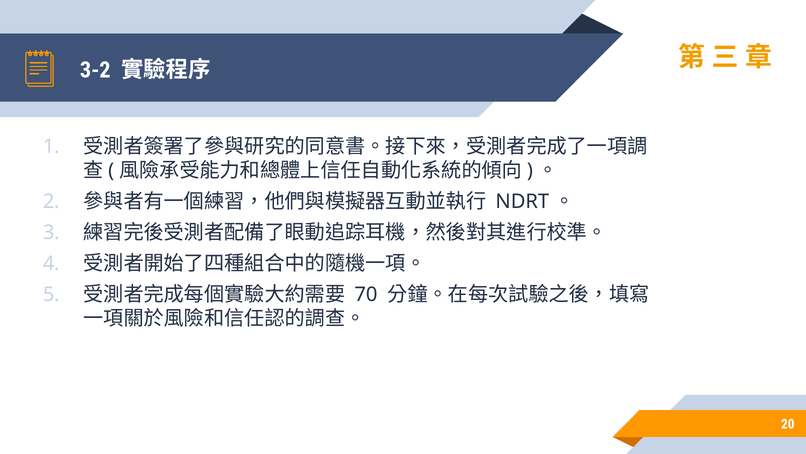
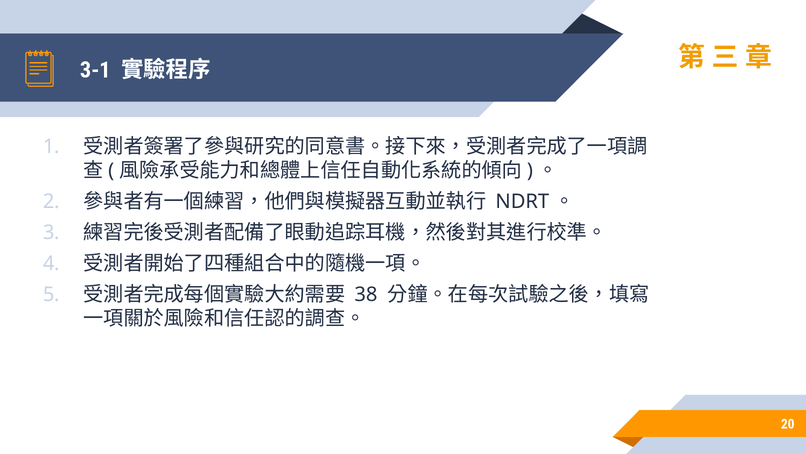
3-2: 3-2 -> 3-1 (95, 70)
70: 70 -> 38 (366, 294)
